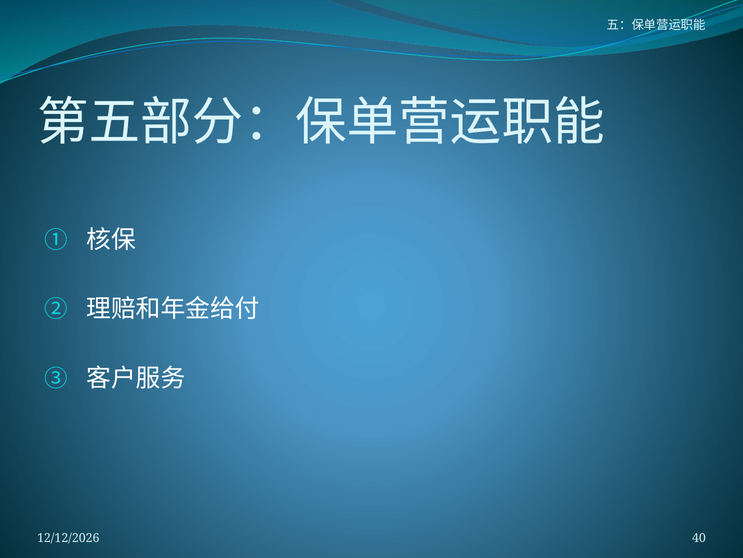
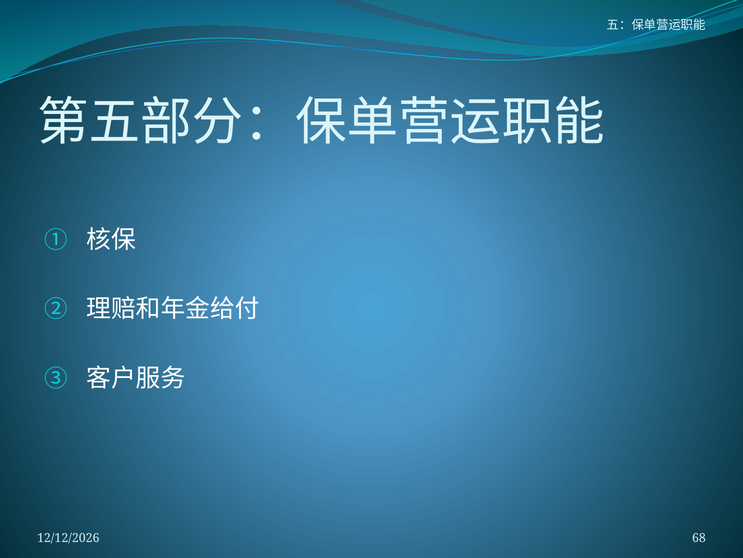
40: 40 -> 68 (699, 538)
